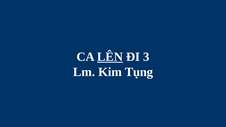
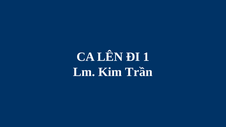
LÊN underline: present -> none (110, 57)
3: 3 -> 1 (146, 57)
Tụng: Tụng -> Trần (139, 72)
